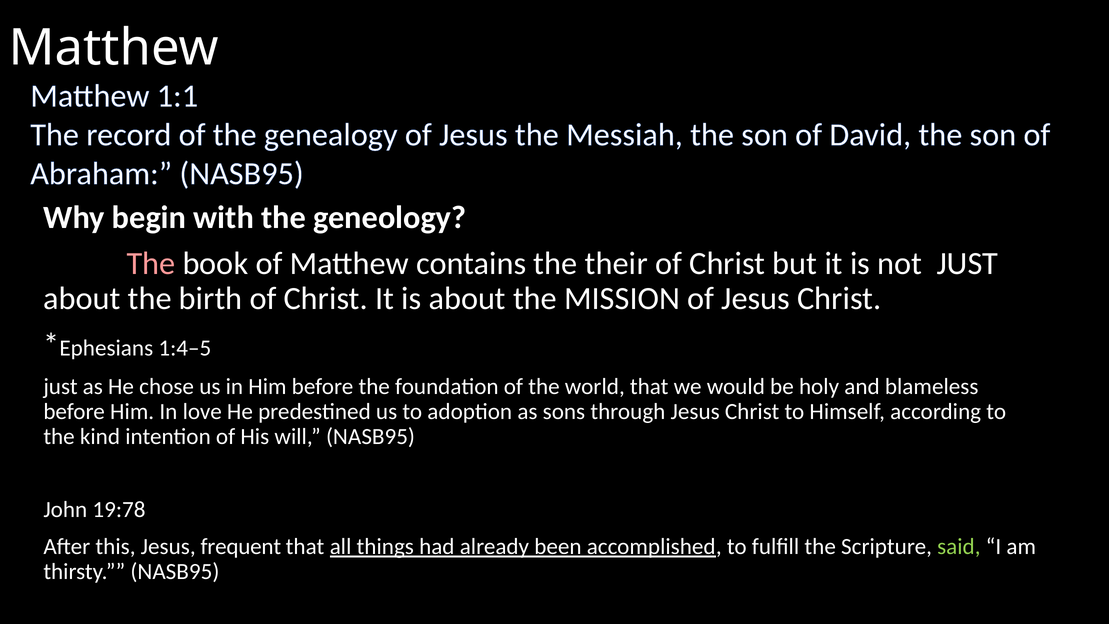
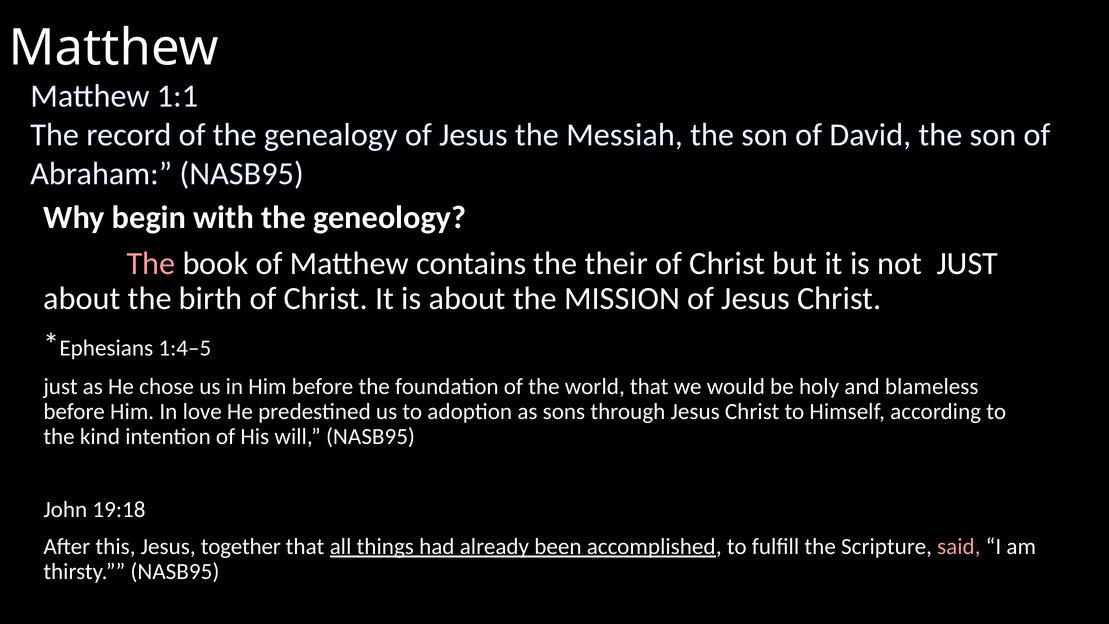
19:78: 19:78 -> 19:18 (119, 510)
frequent: frequent -> together (241, 546)
said colour: light green -> pink (959, 546)
